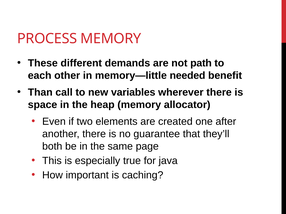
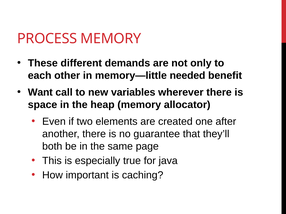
path: path -> only (201, 63)
Than: Than -> Want (40, 92)
